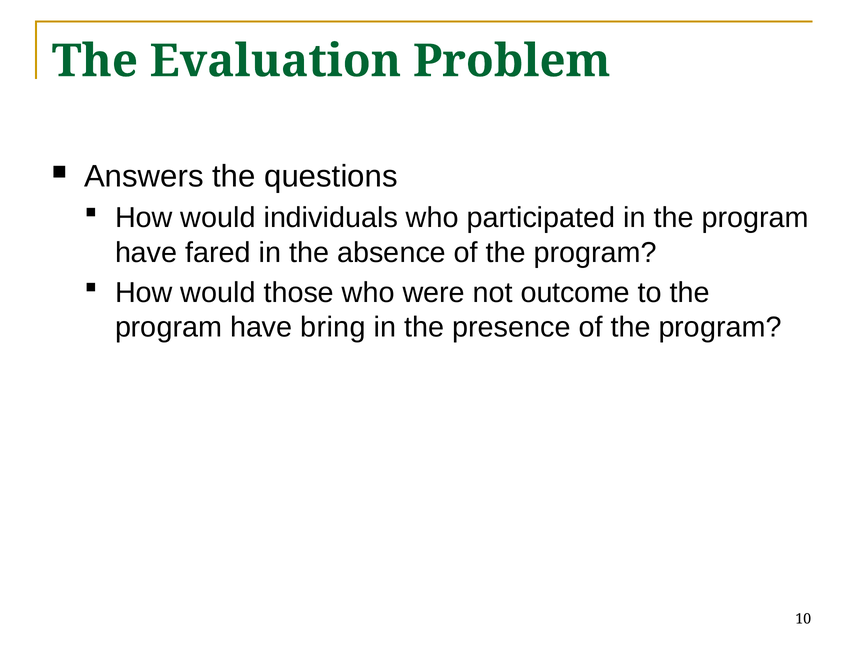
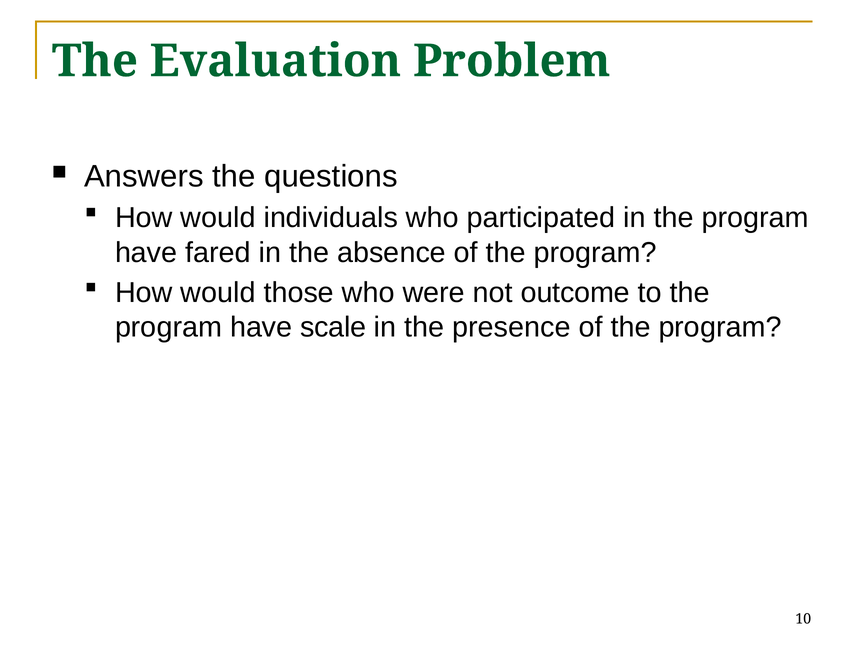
bring: bring -> scale (333, 327)
